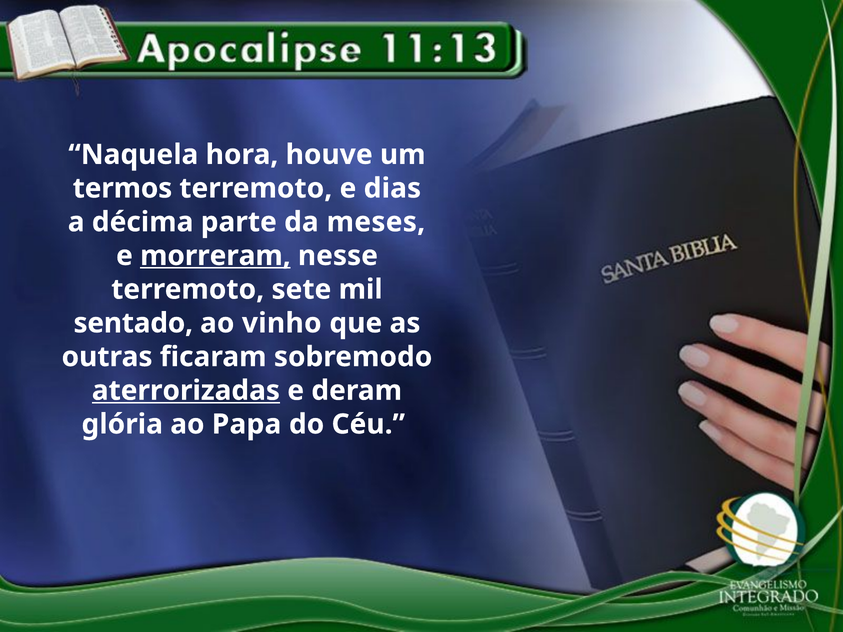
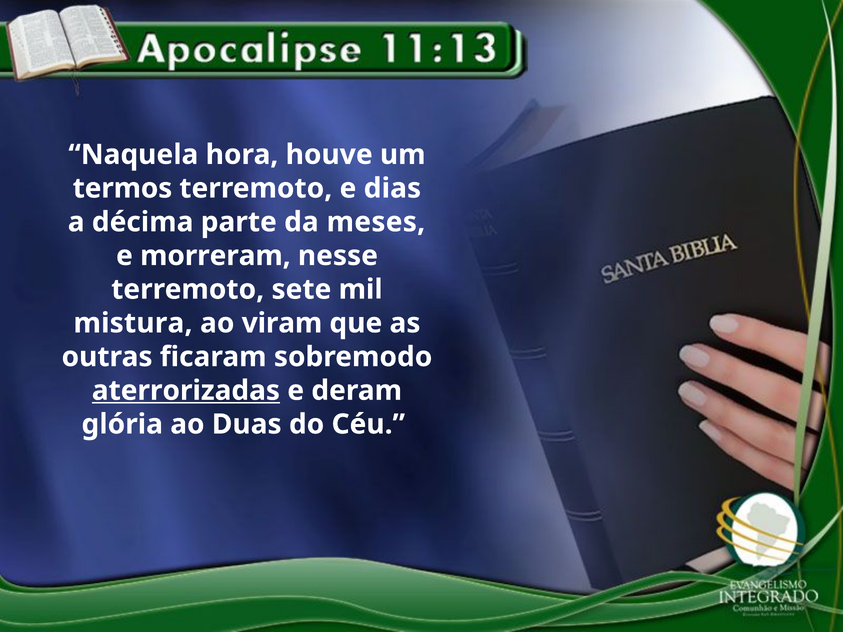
morreram underline: present -> none (215, 256)
sentado: sentado -> mistura (133, 323)
vinho: vinho -> viram (282, 323)
Papa: Papa -> Duas (247, 424)
